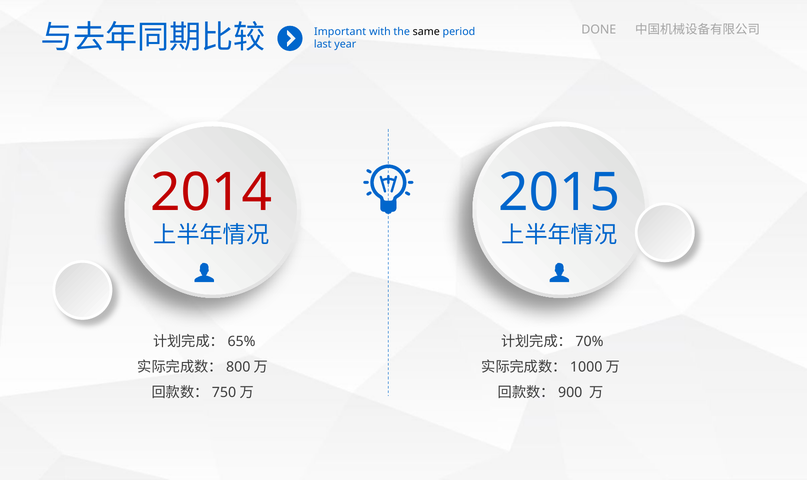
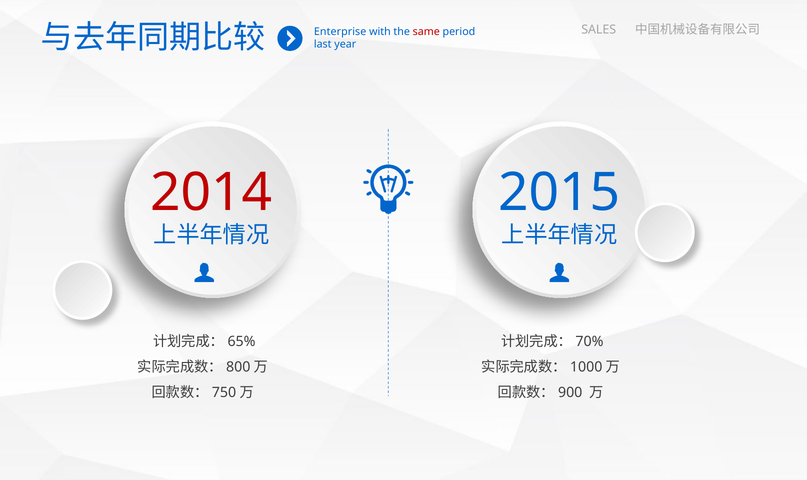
DONE: DONE -> SALES (599, 30)
Important: Important -> Enterprise (340, 32)
same colour: black -> red (426, 32)
